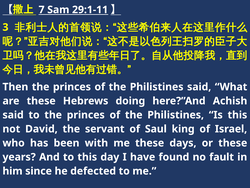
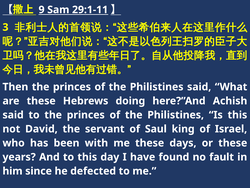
7: 7 -> 9 (42, 10)
